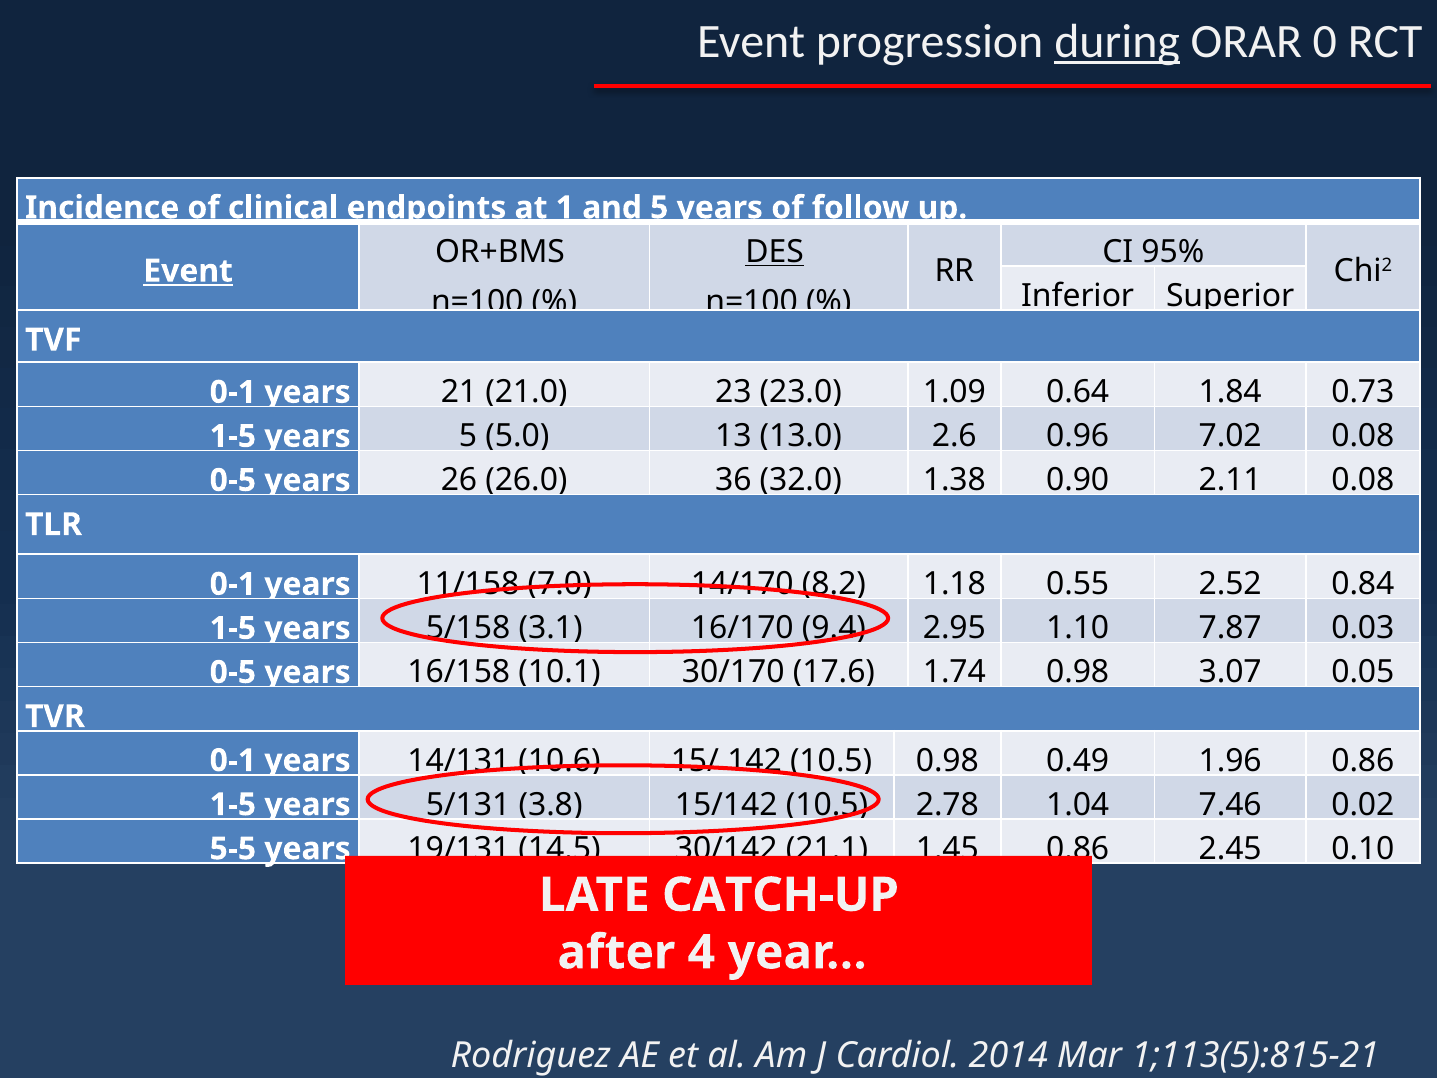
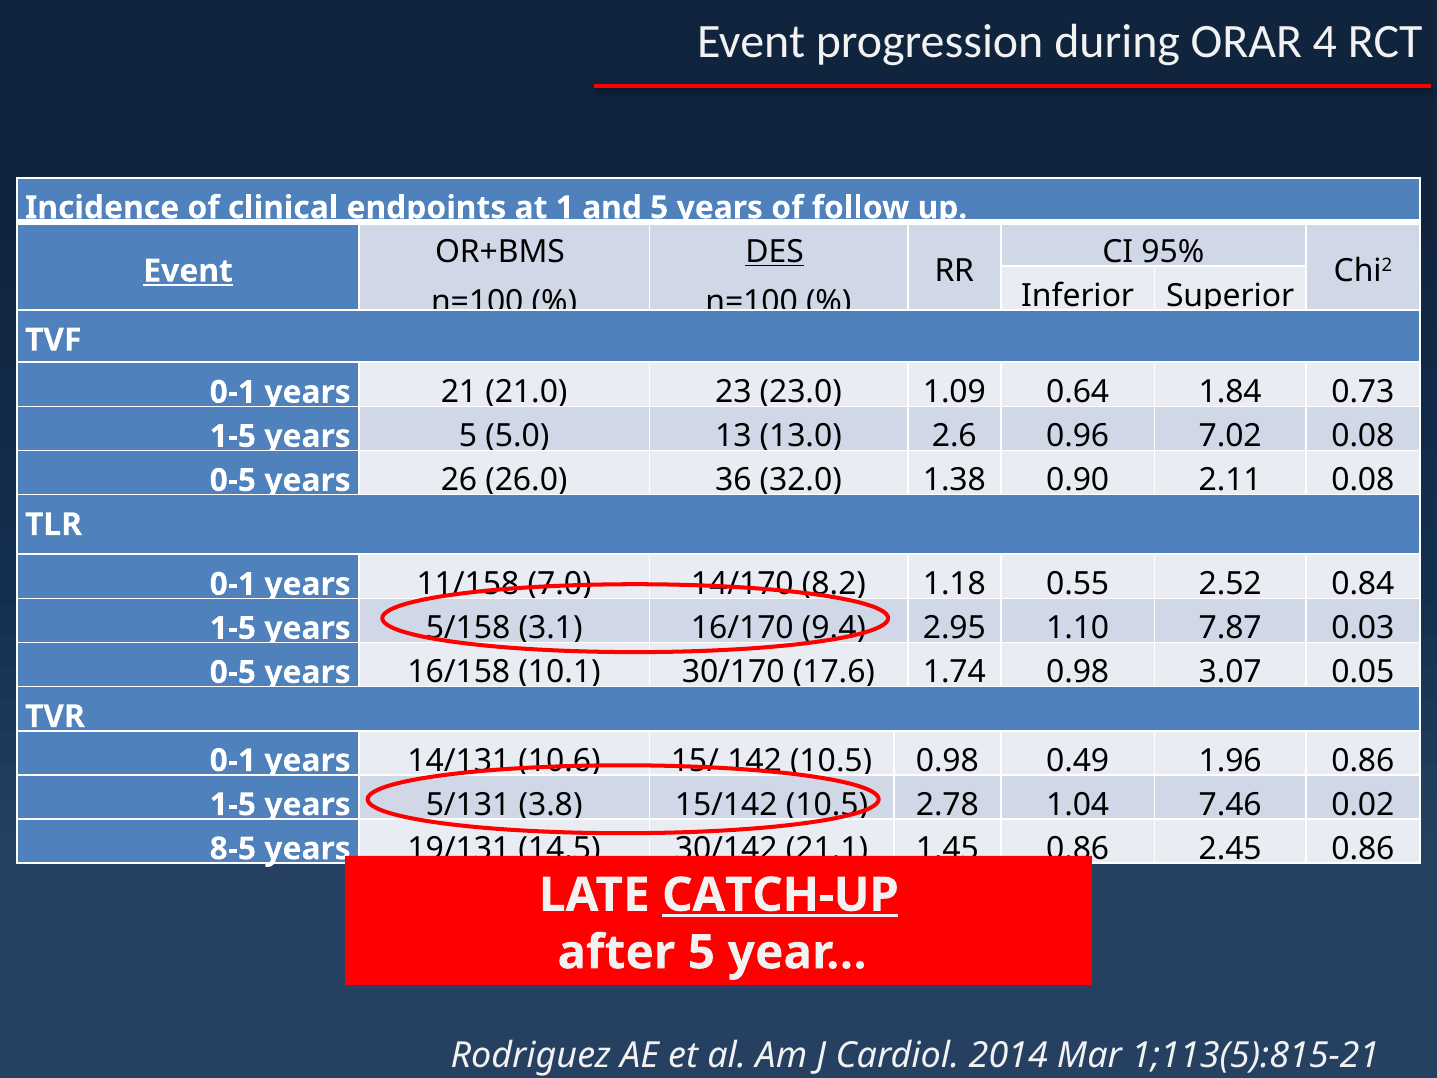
during underline: present -> none (1117, 41)
0: 0 -> 4 (1325, 41)
5-5: 5-5 -> 8-5 (233, 849)
2.45 0.10: 0.10 -> 0.86 (1363, 849)
CATCH-UP underline: none -> present (780, 895)
after 4: 4 -> 5 (701, 952)
